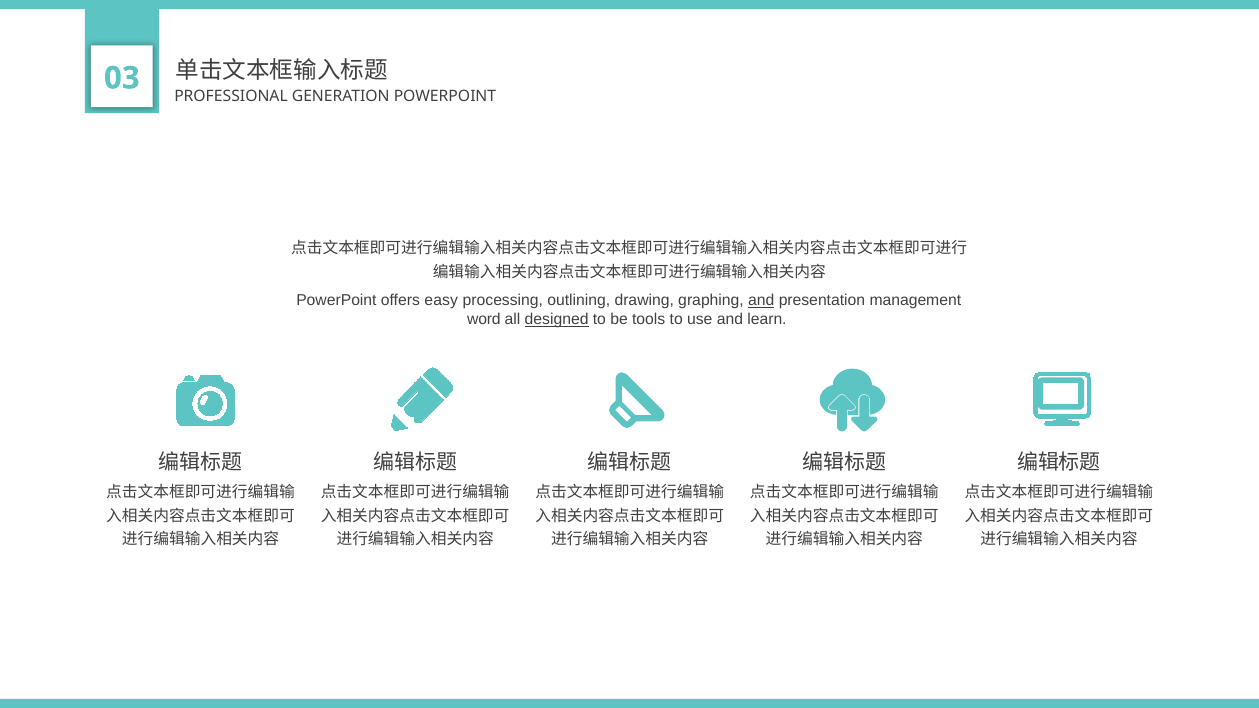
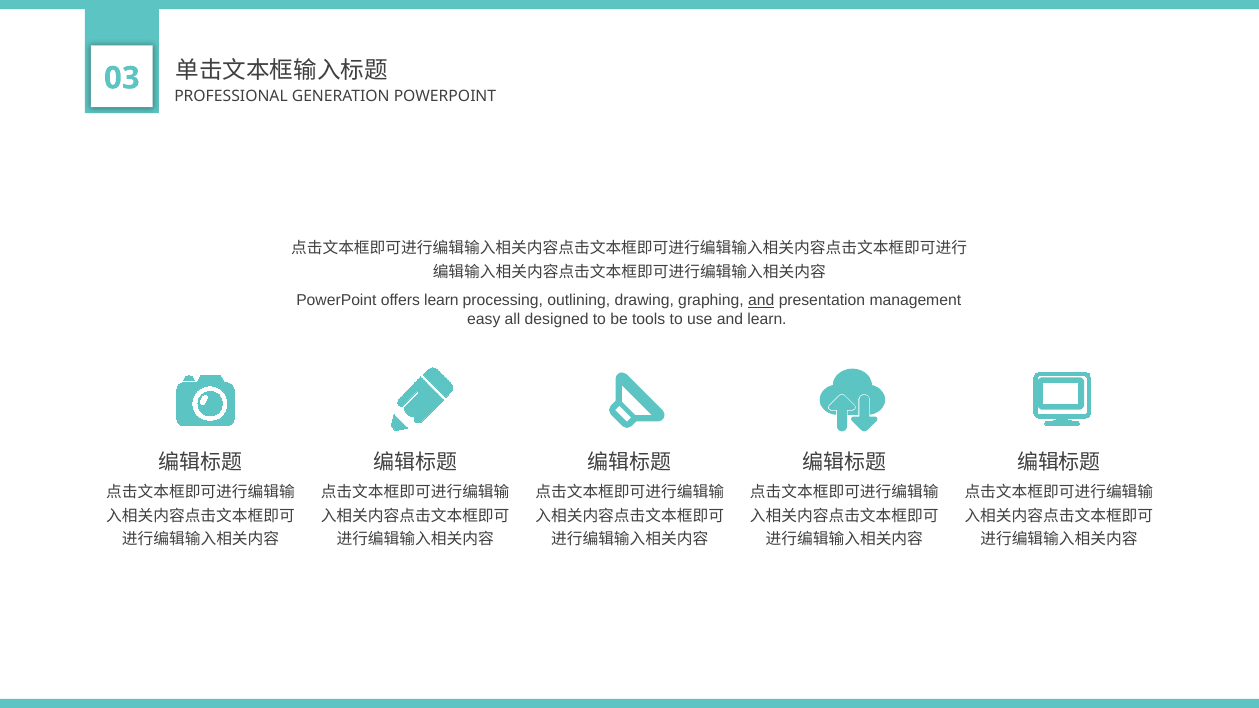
offers easy: easy -> learn (441, 301)
word: word -> easy (484, 320)
designed underline: present -> none (557, 320)
